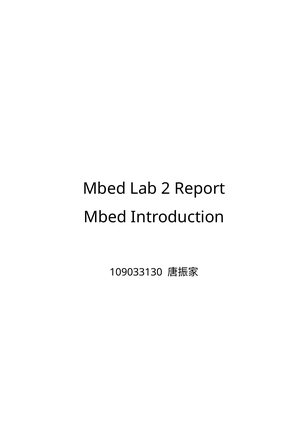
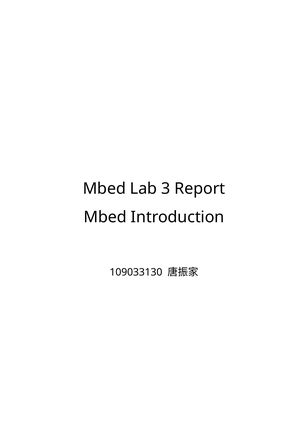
2: 2 -> 3 (166, 188)
